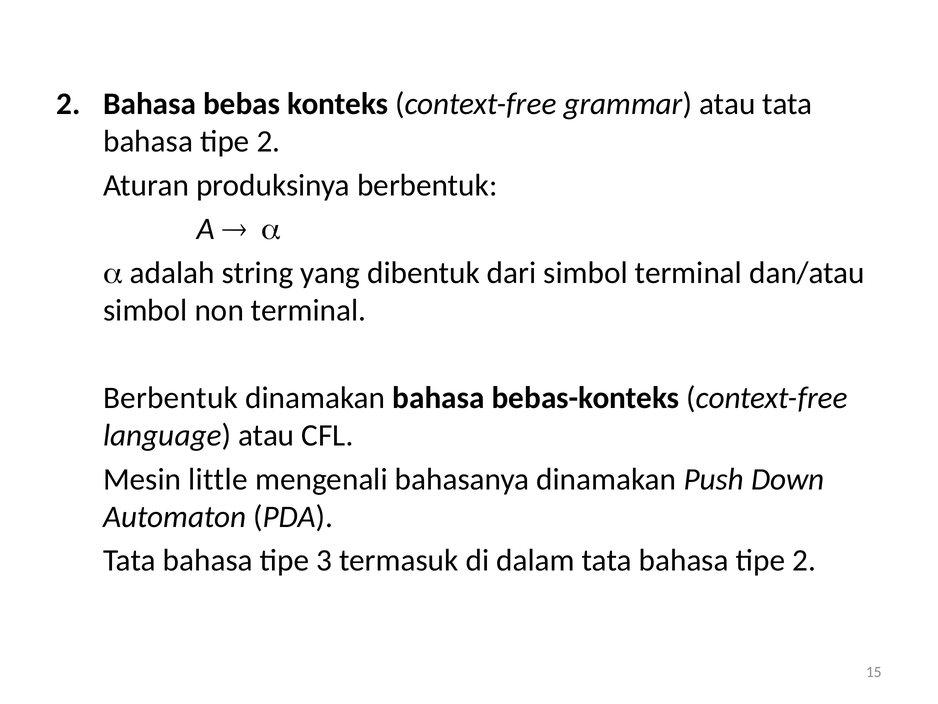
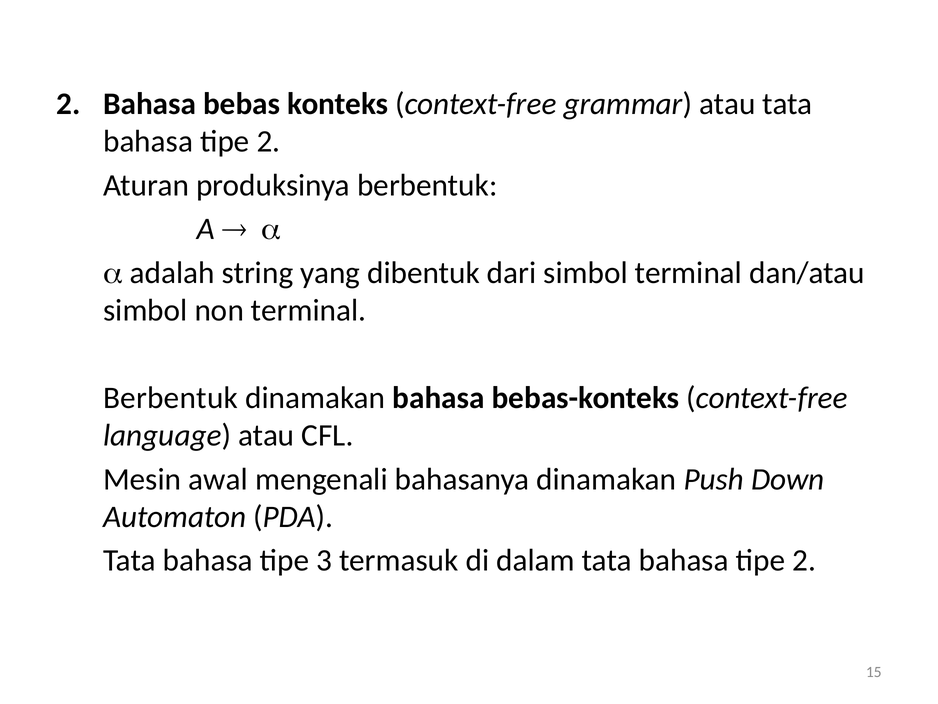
little: little -> awal (218, 479)
